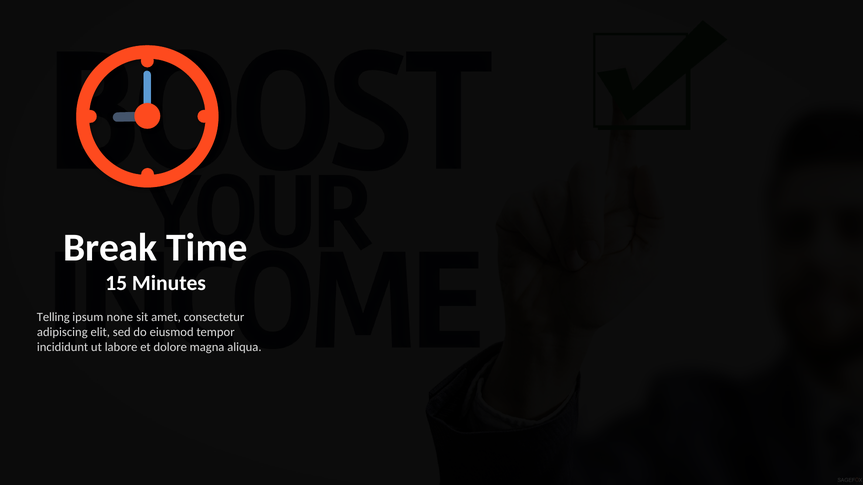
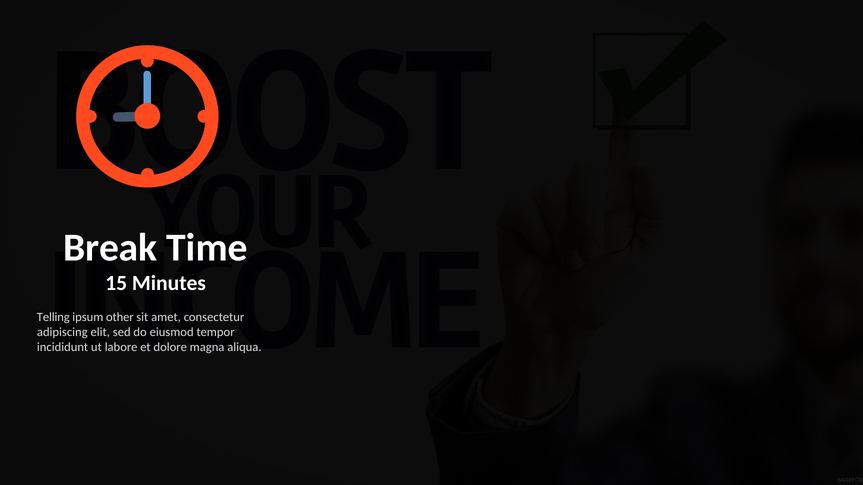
none: none -> other (120, 317)
